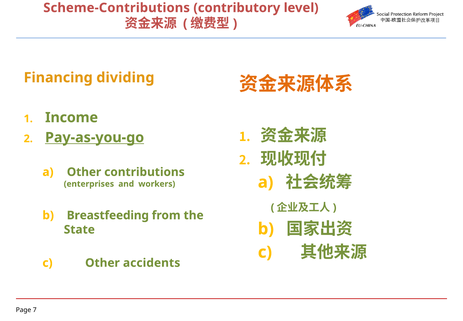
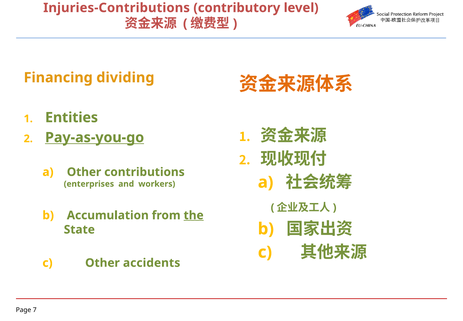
Scheme-Contributions: Scheme-Contributions -> Injuries-Contributions (117, 8)
Income: Income -> Entities (72, 117)
Breastfeeding: Breastfeeding -> Accumulation (108, 215)
the underline: none -> present (194, 215)
